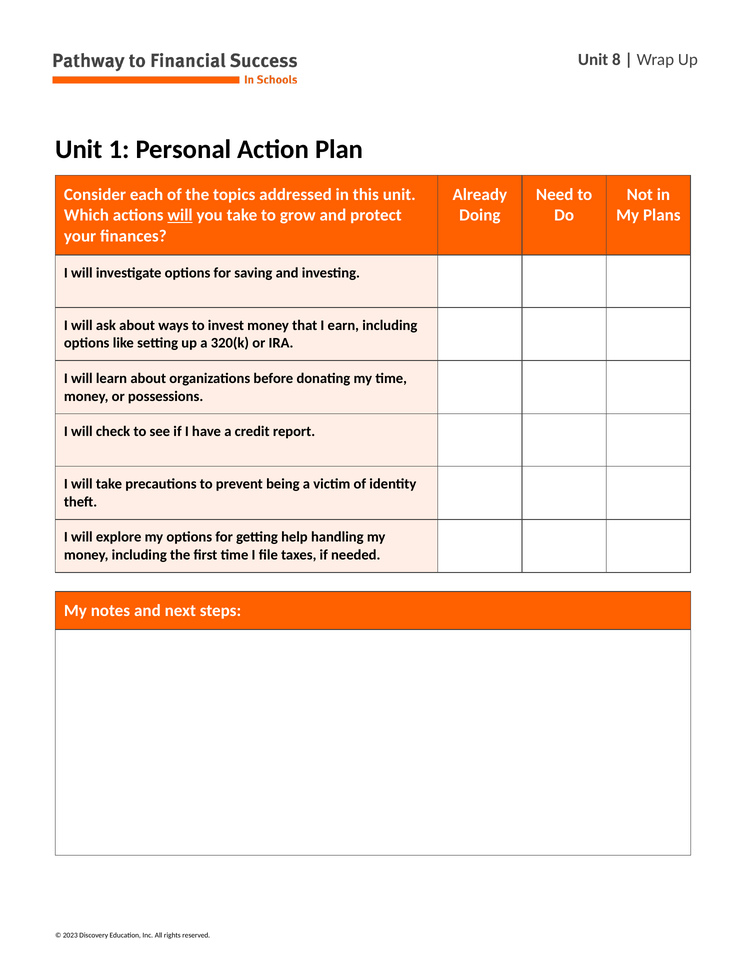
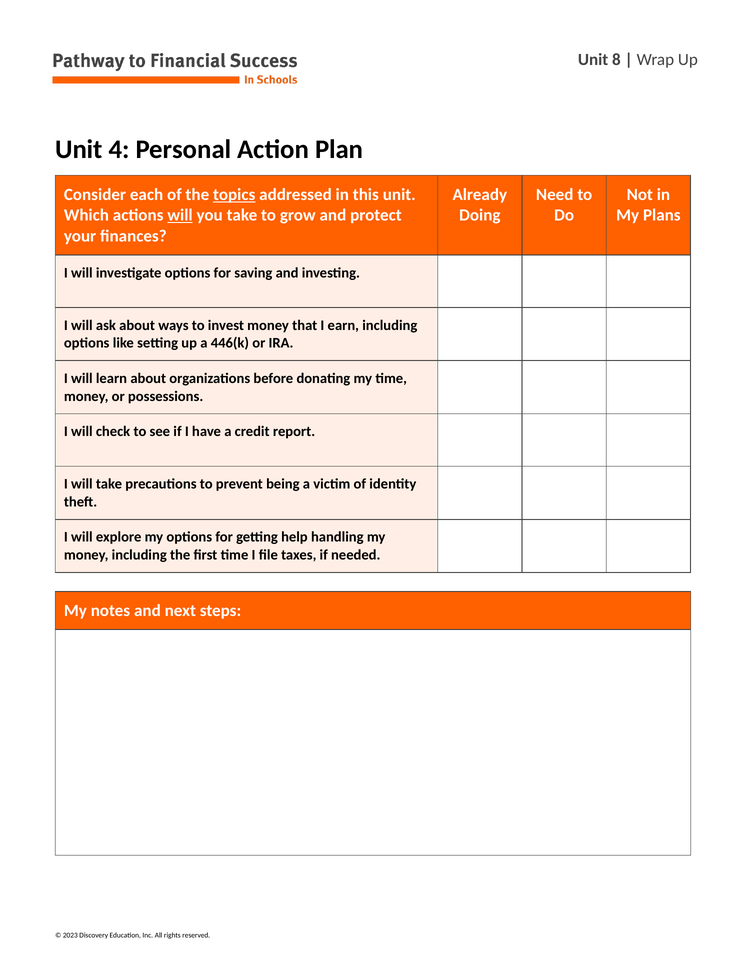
Unit 1: 1 -> 4 (119, 149)
topics underline: none -> present (234, 195)
320(k: 320(k -> 446(k (230, 343)
